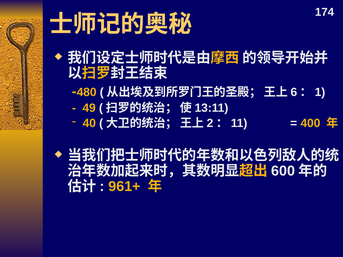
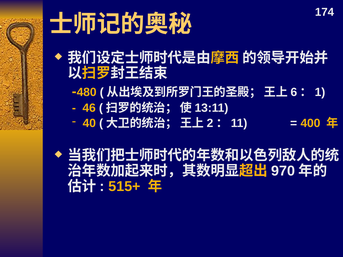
49: 49 -> 46 (89, 108)
600: 600 -> 970 (283, 171)
961+: 961+ -> 515+ (124, 186)
